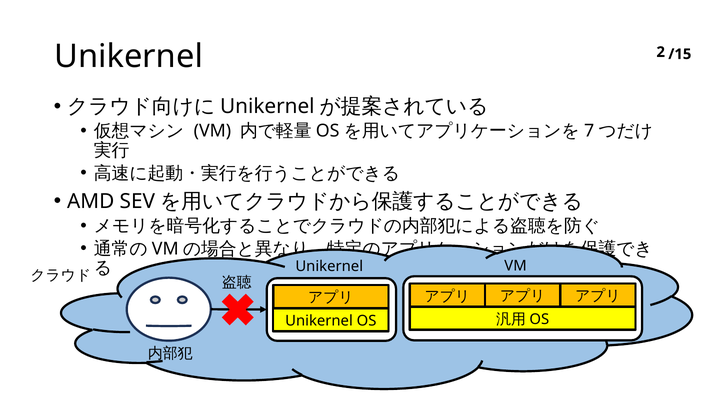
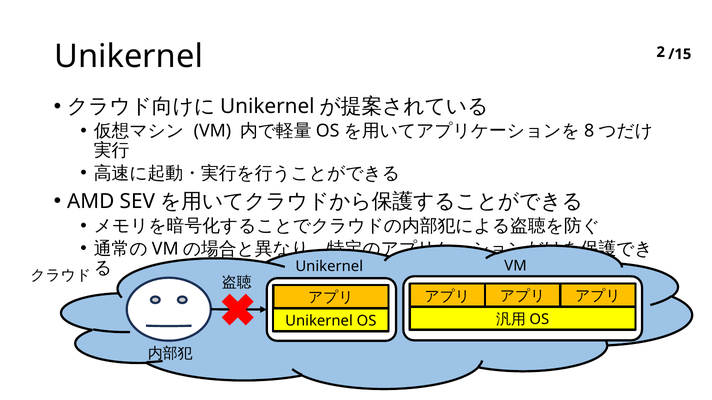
7: 7 -> 8 (589, 131)
